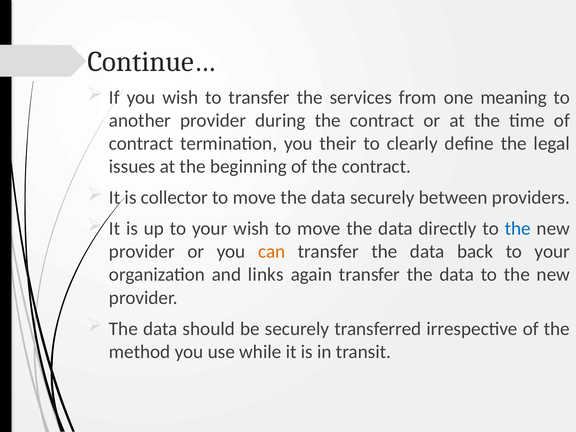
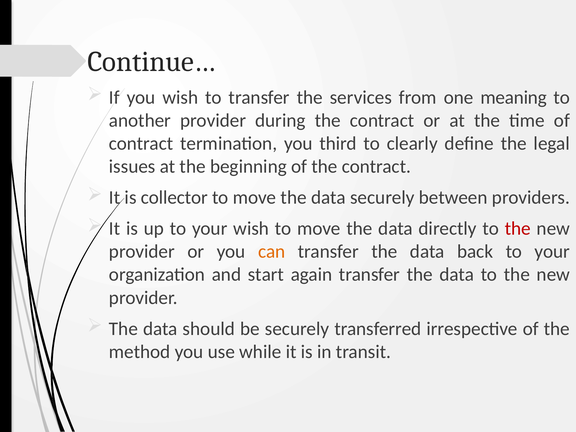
their: their -> third (338, 143)
the colour: blue -> red (518, 229)
links: links -> start (266, 275)
